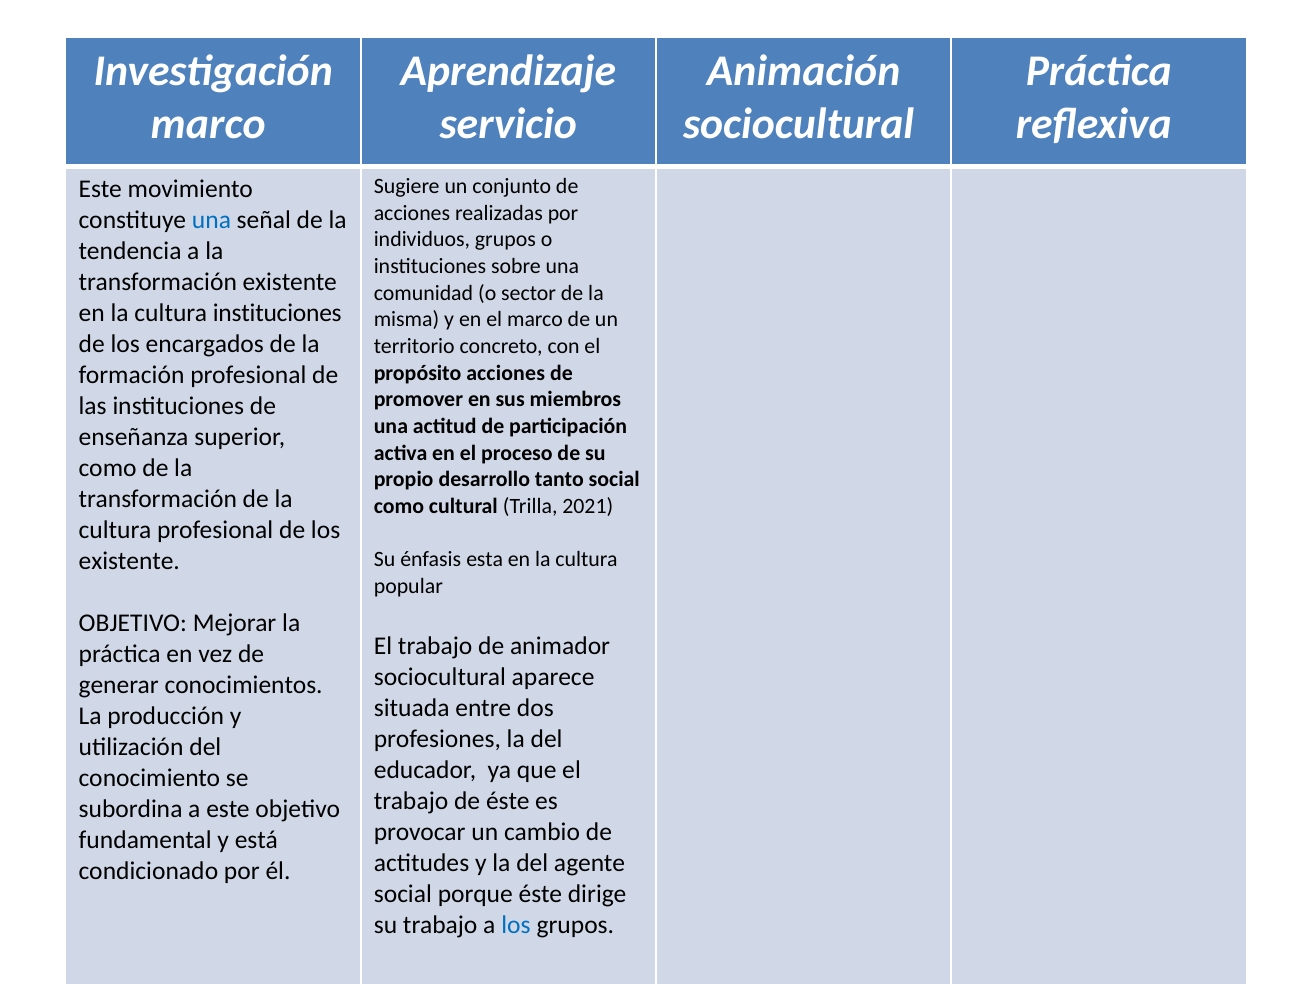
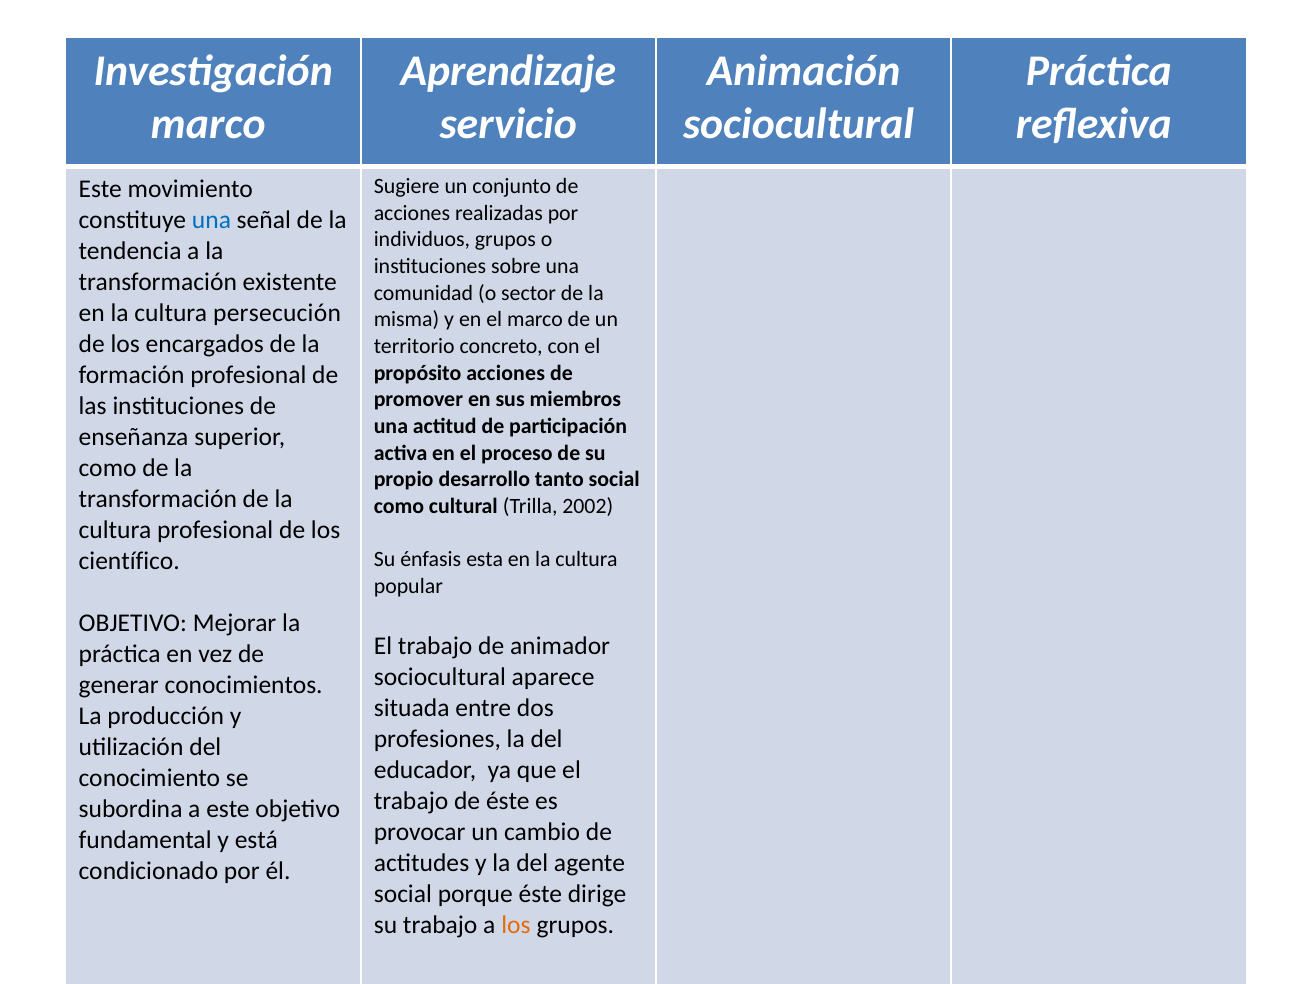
cultura instituciones: instituciones -> persecución (277, 313)
2021: 2021 -> 2002 (588, 506)
existente: existente -> científico (129, 561)
los colour: blue -> orange (516, 925)
